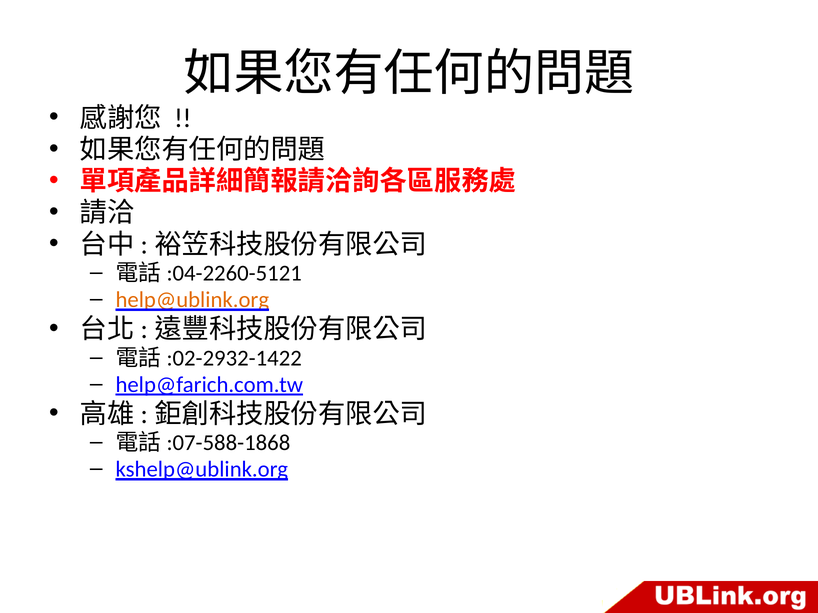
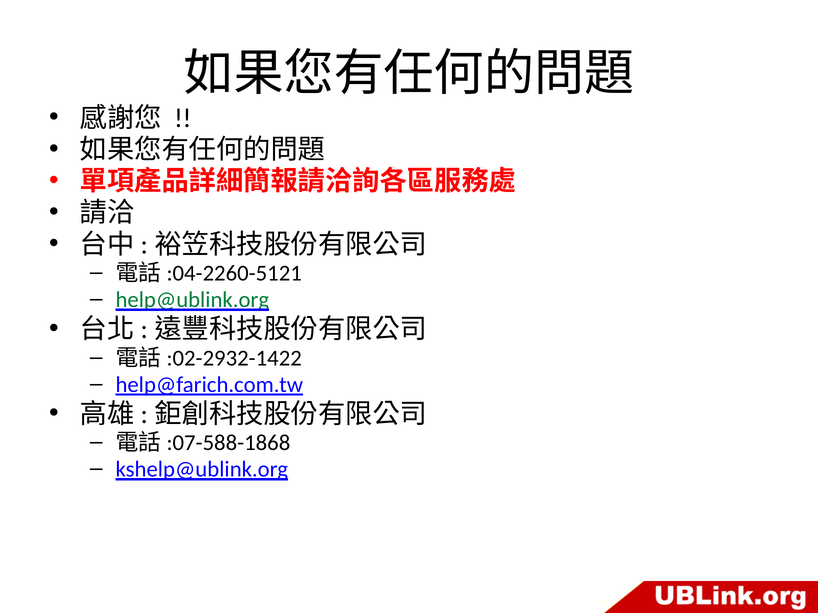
help@ublink.org colour: orange -> green (192, 300)
